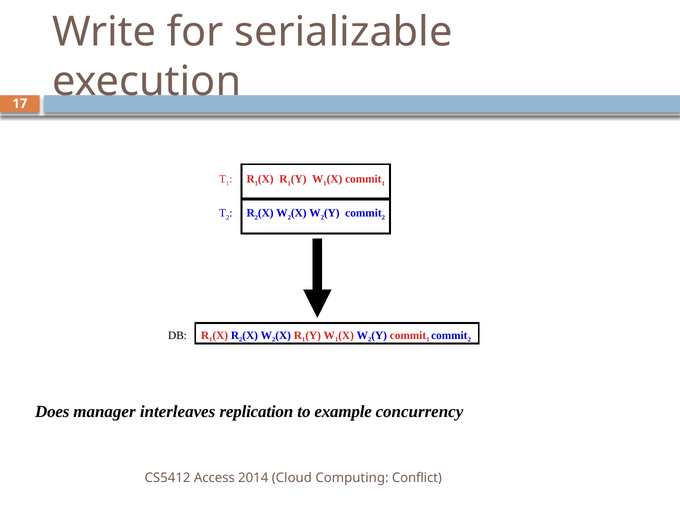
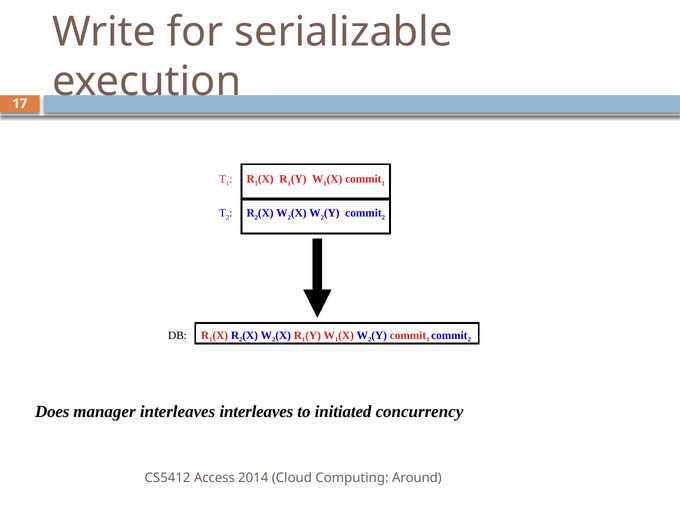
interleaves replication: replication -> interleaves (256, 412)
example: example -> initiated (343, 412)
Conflict: Conflict -> Around (417, 478)
